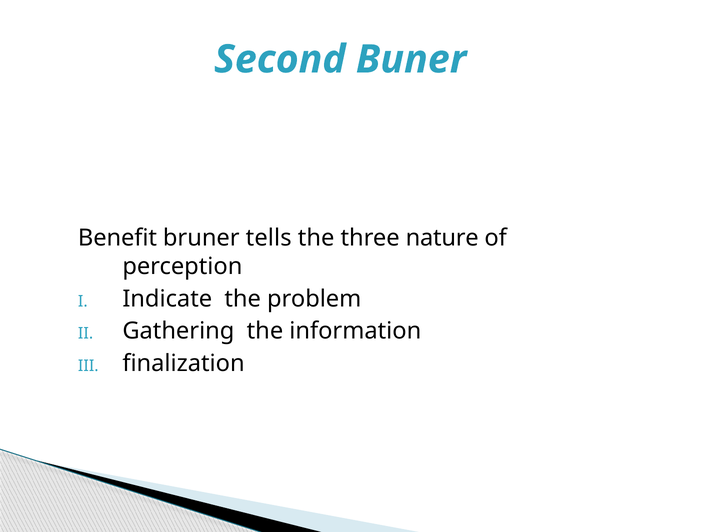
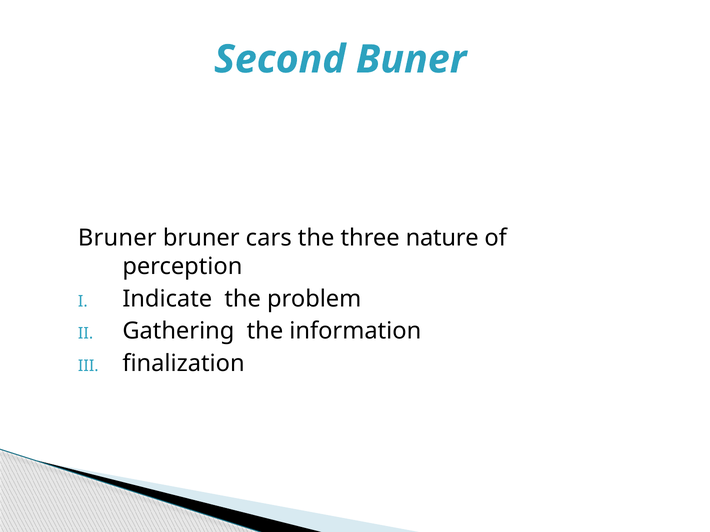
Benefit: Benefit -> Bruner (117, 238)
tells: tells -> cars (269, 238)
